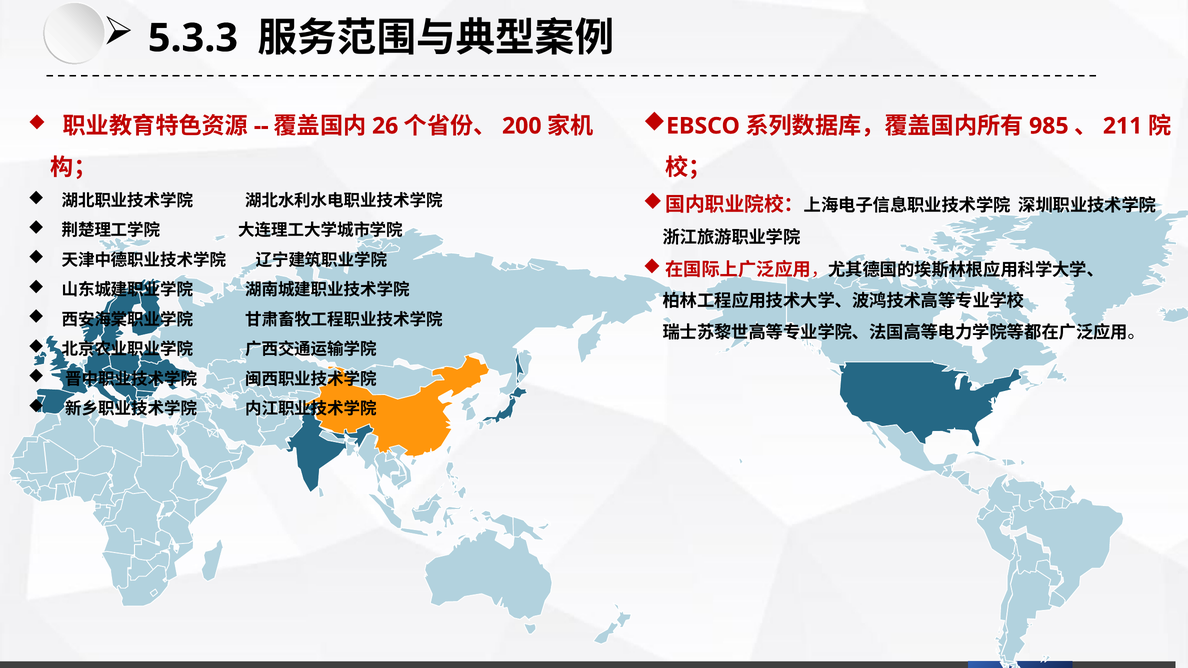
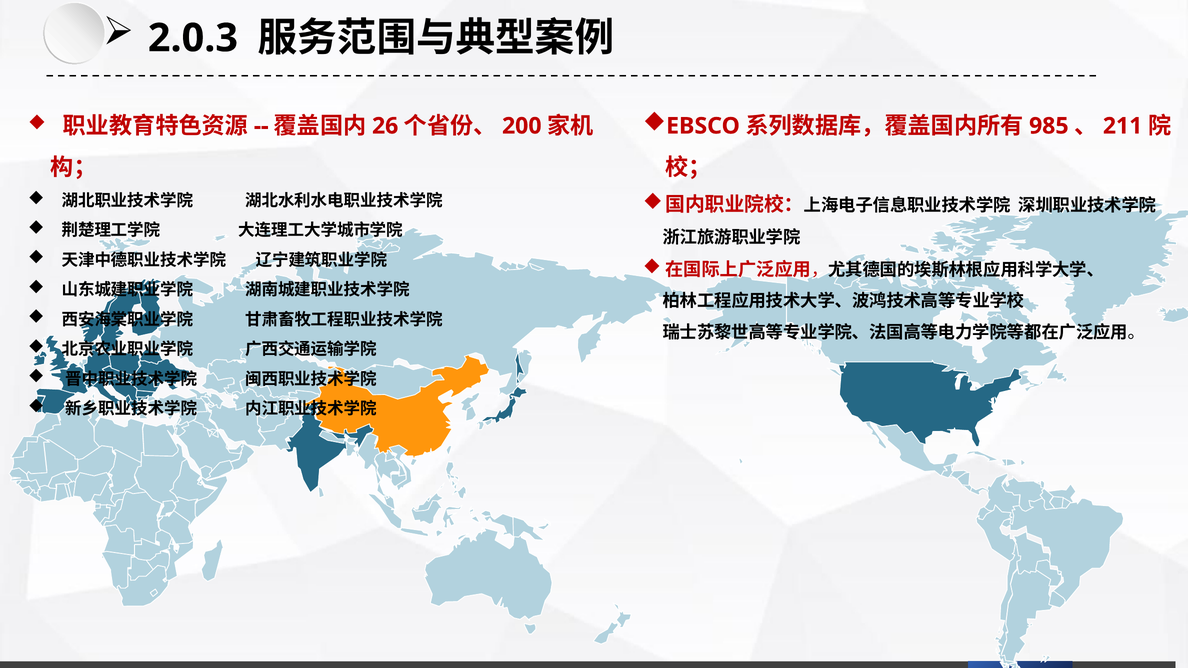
5.3.3: 5.3.3 -> 2.0.3 (193, 38)
